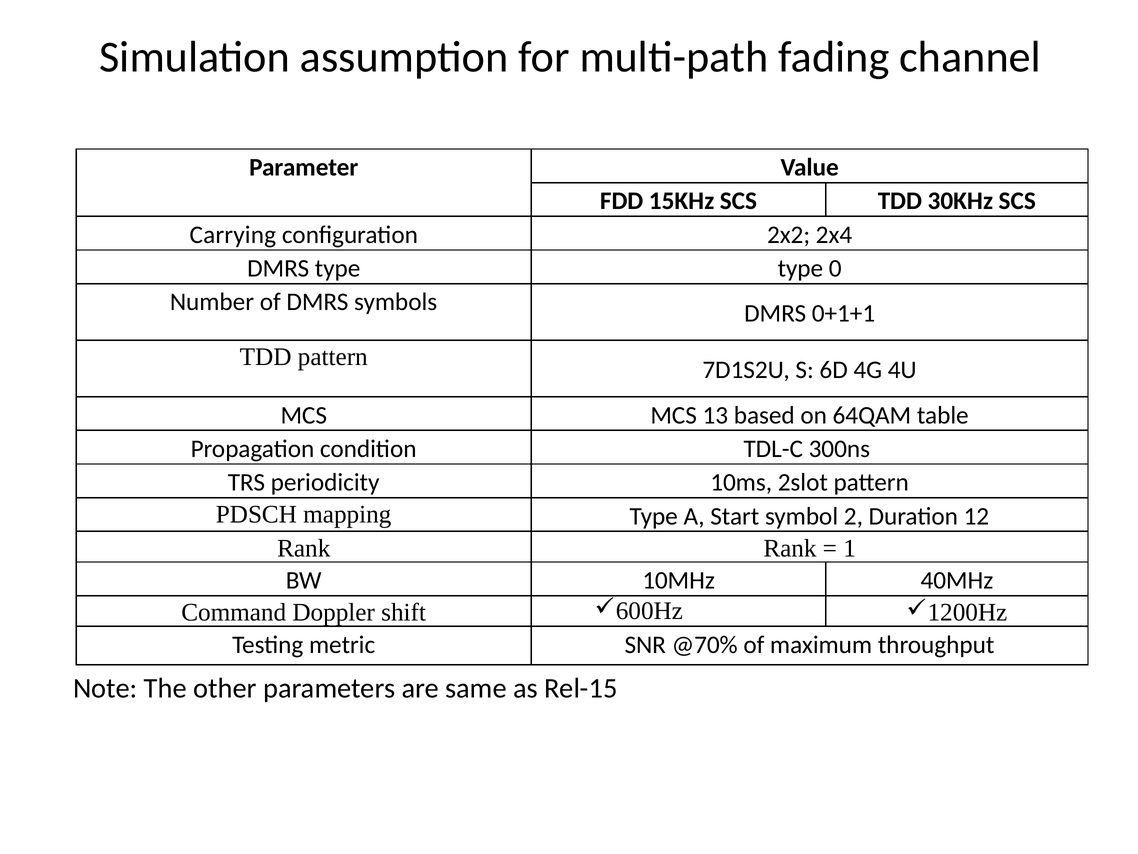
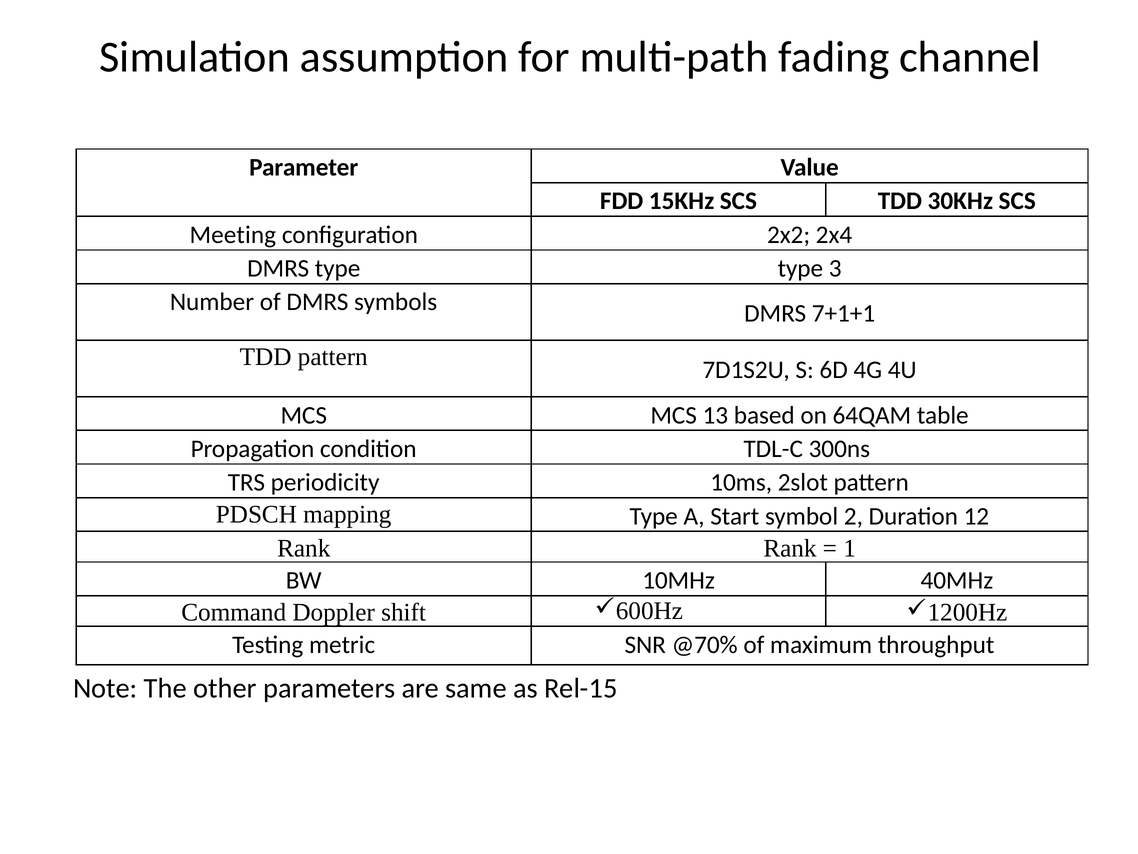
Carrying: Carrying -> Meeting (233, 235)
0: 0 -> 3 (835, 268)
0+1+1: 0+1+1 -> 7+1+1 (844, 313)
